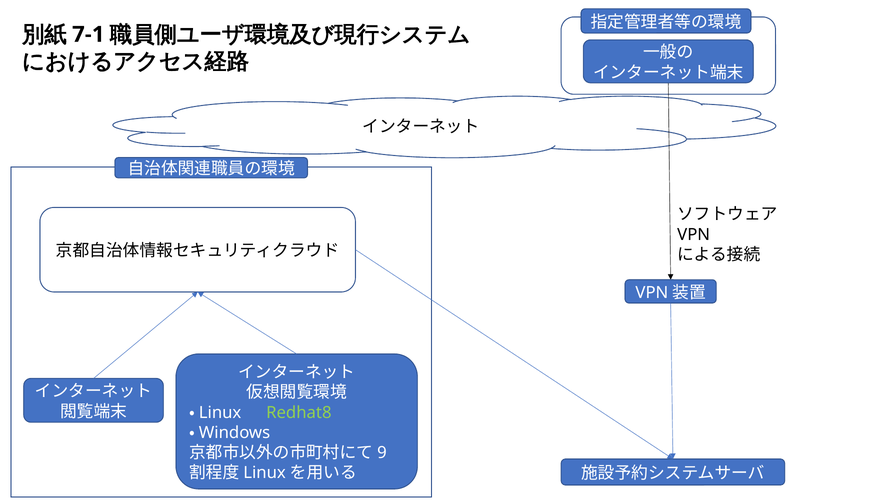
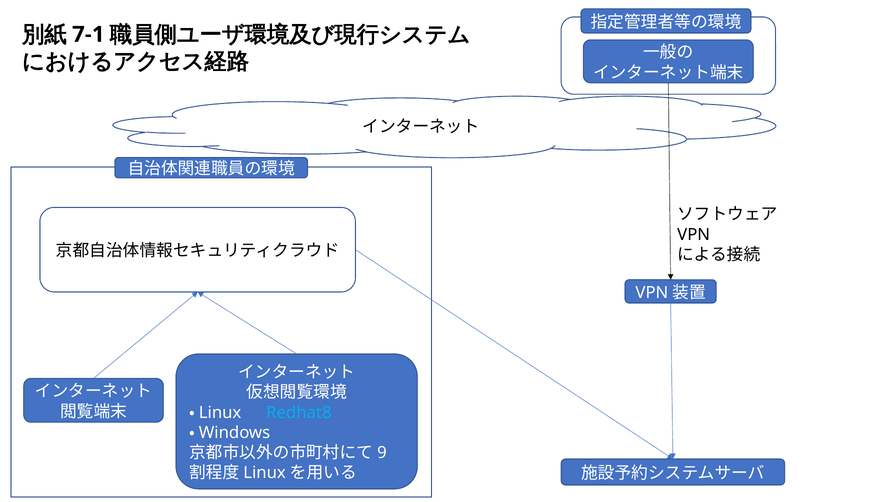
Redhat8 colour: light green -> light blue (299, 412)
